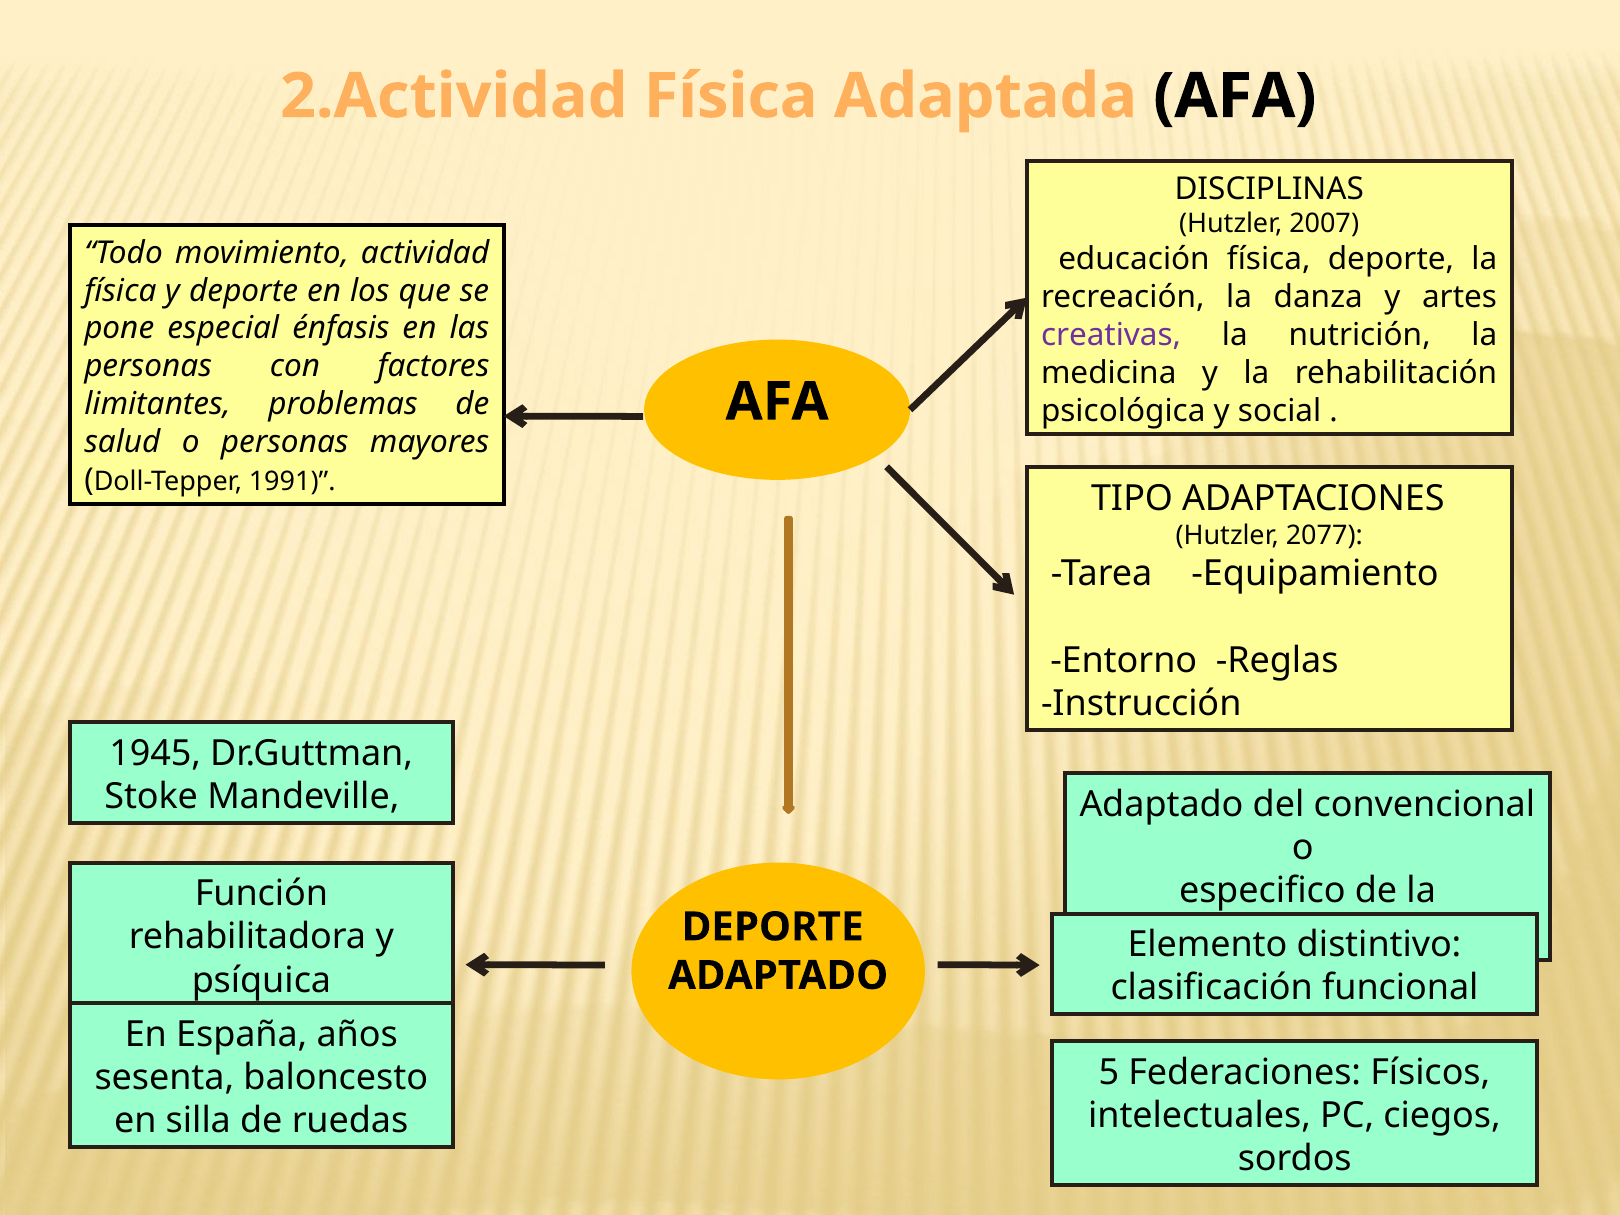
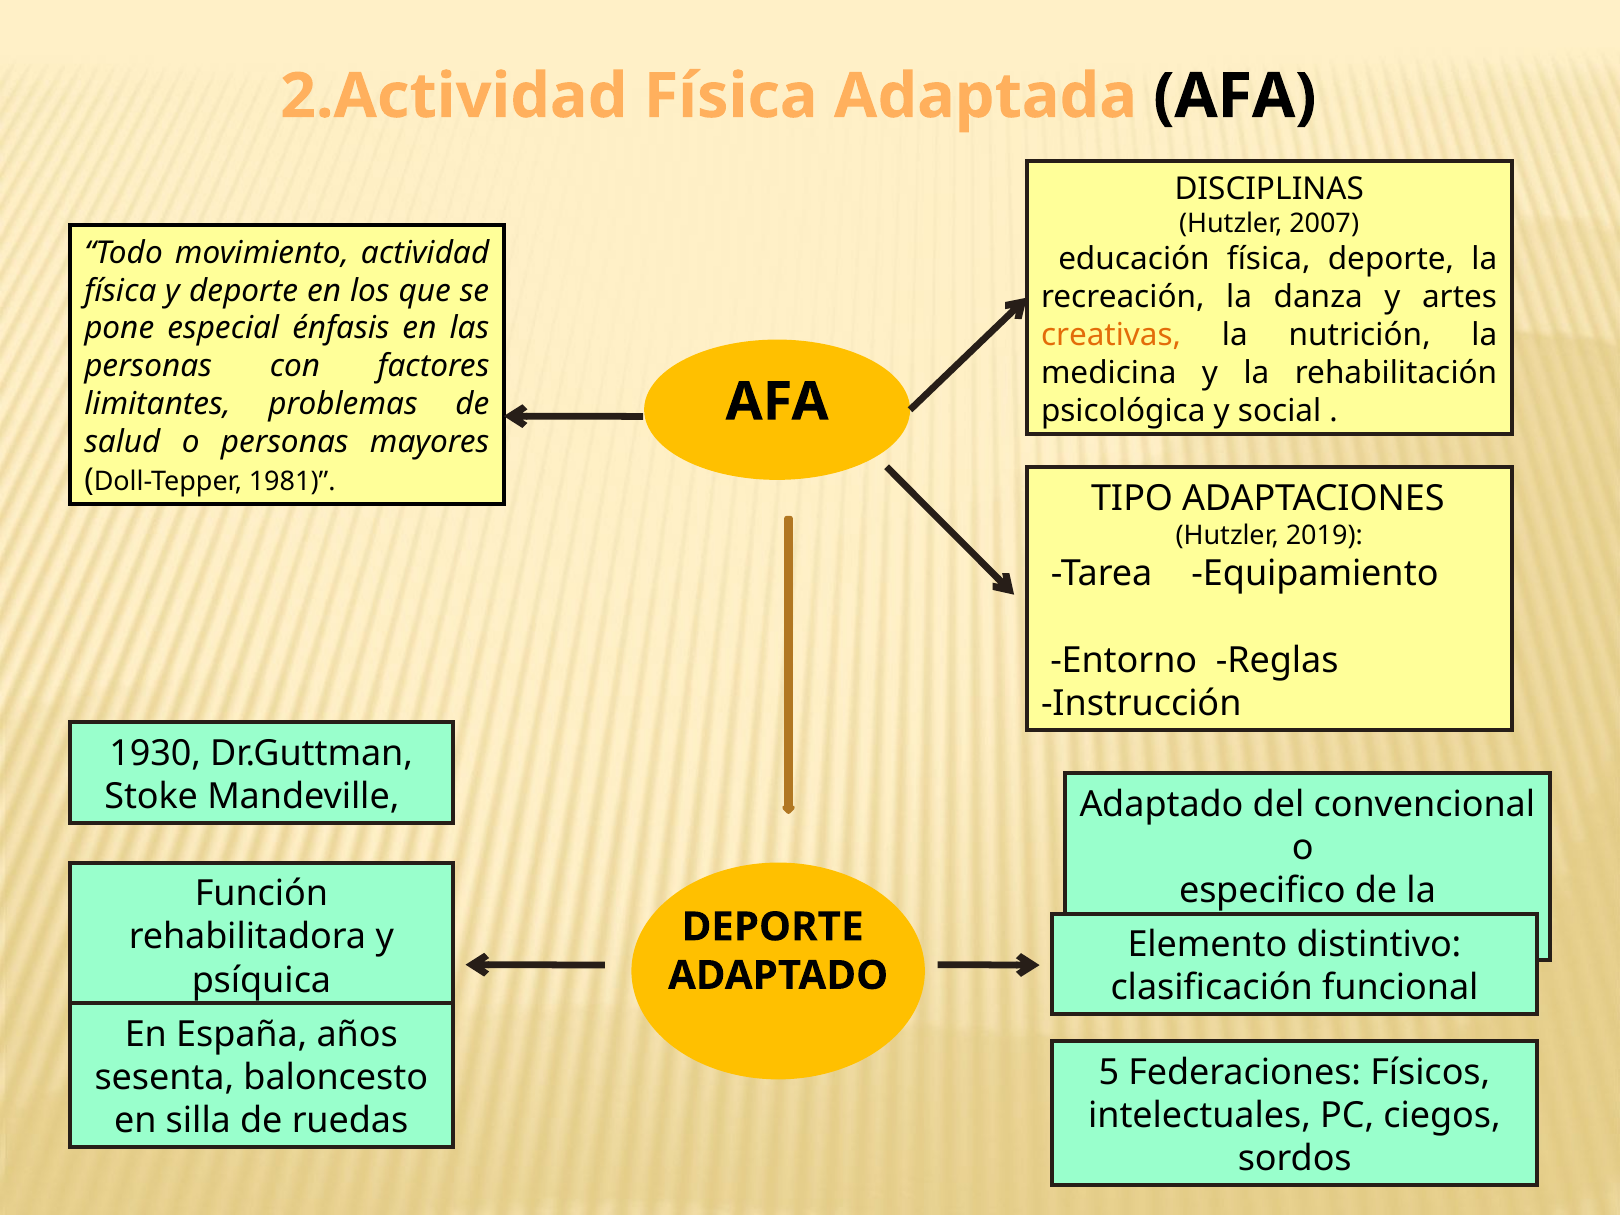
creativas colour: purple -> orange (1111, 335)
1991: 1991 -> 1981 (292, 481)
2077: 2077 -> 2019 (1324, 536)
1945: 1945 -> 1930 (155, 753)
